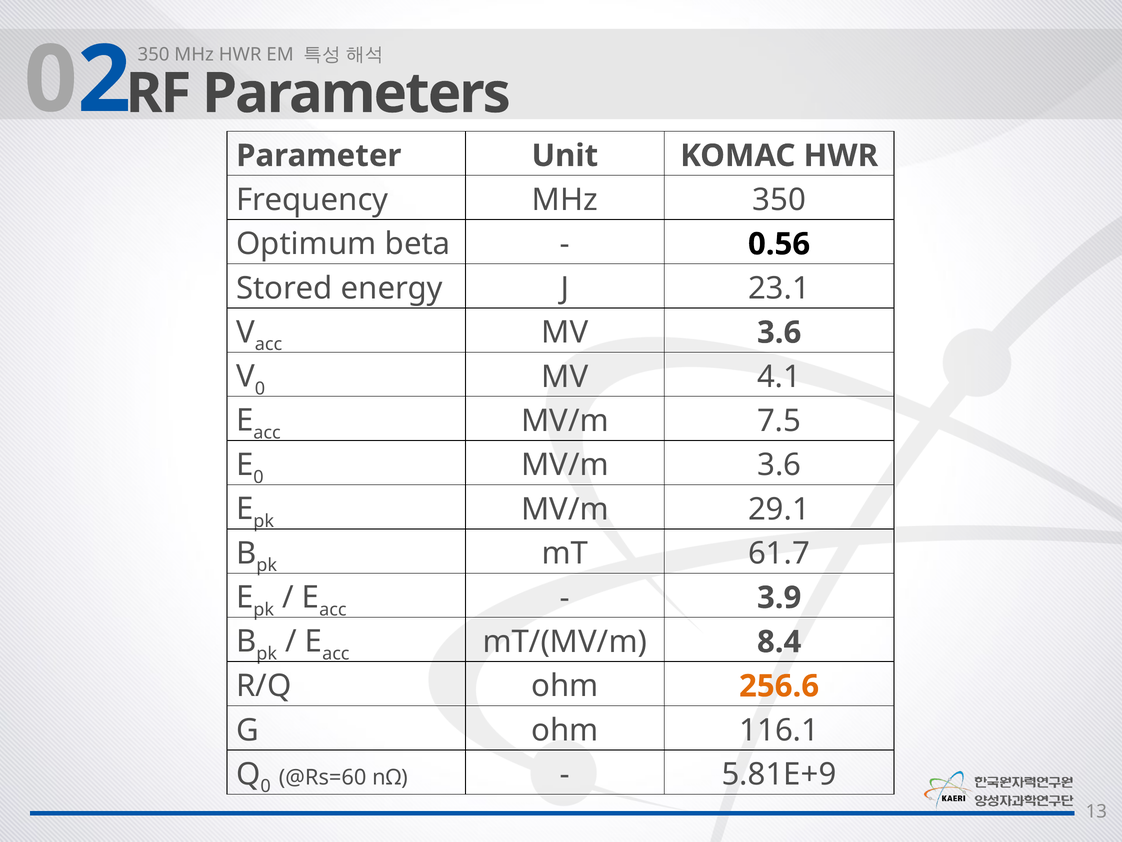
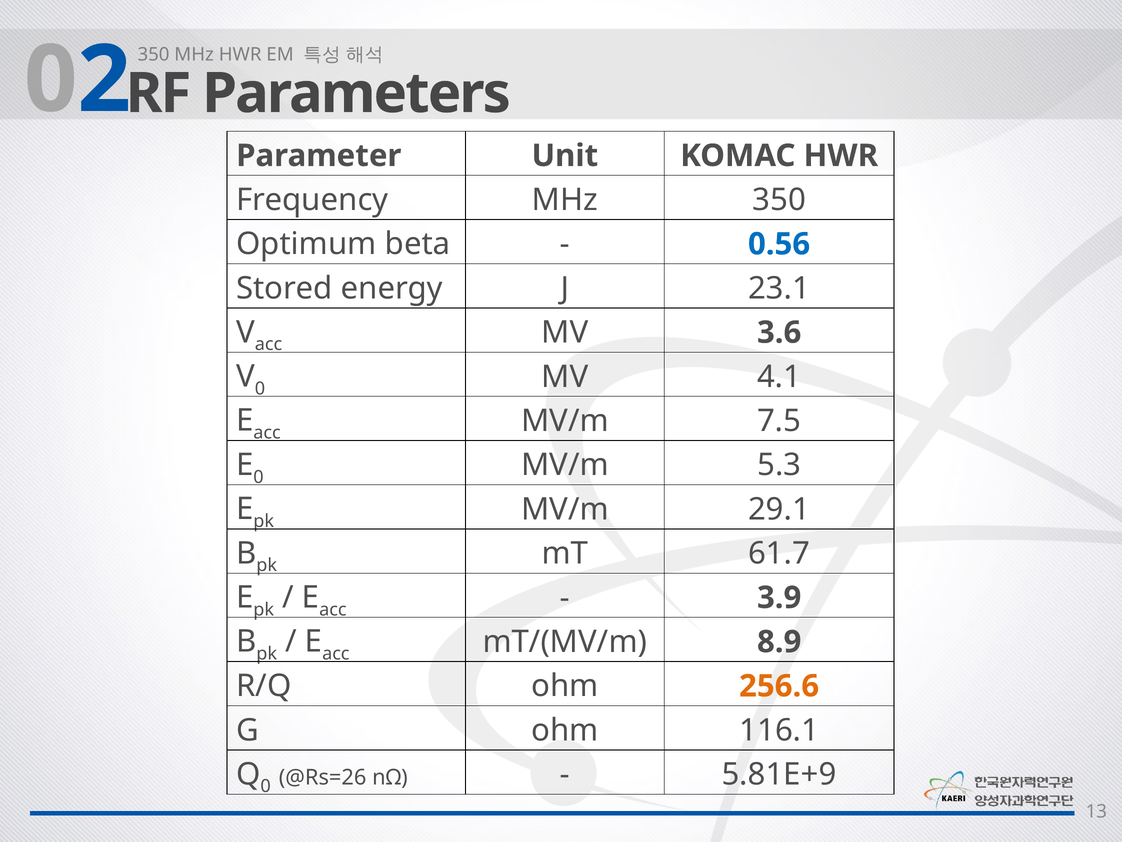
0.56 colour: black -> blue (779, 244)
MV/m 3.6: 3.6 -> 5.3 (779, 465)
8.4: 8.4 -> 8.9 (779, 642)
@Rs=60: @Rs=60 -> @Rs=26 (323, 777)
